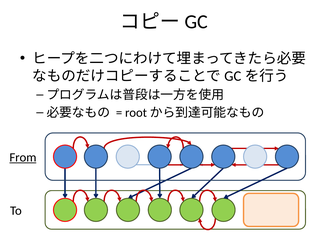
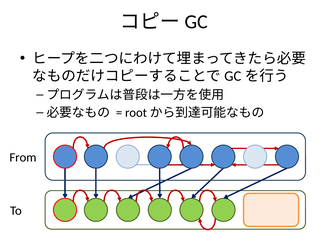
From underline: present -> none (23, 158)
